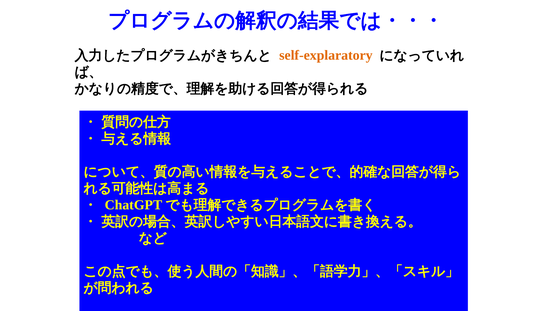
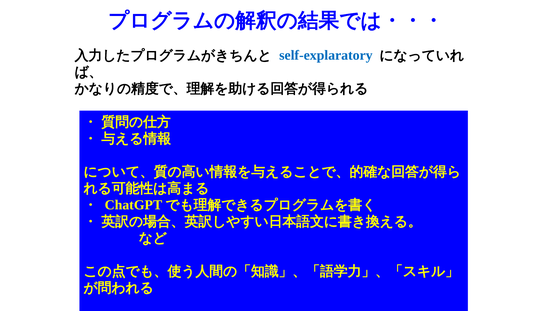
self-explaratory colour: orange -> blue (326, 55)
